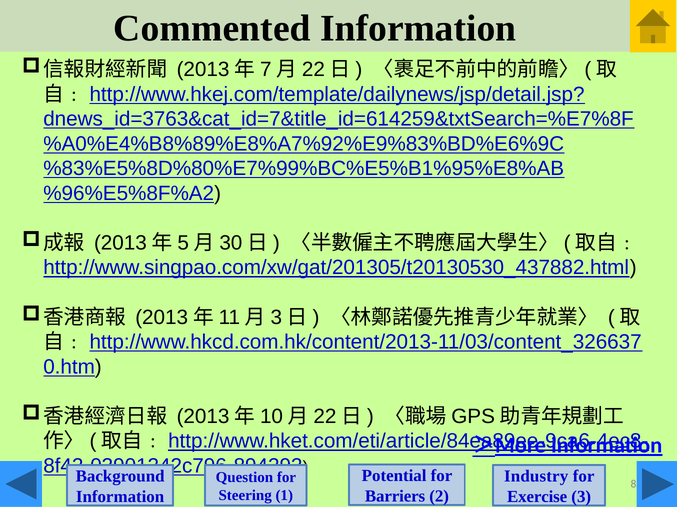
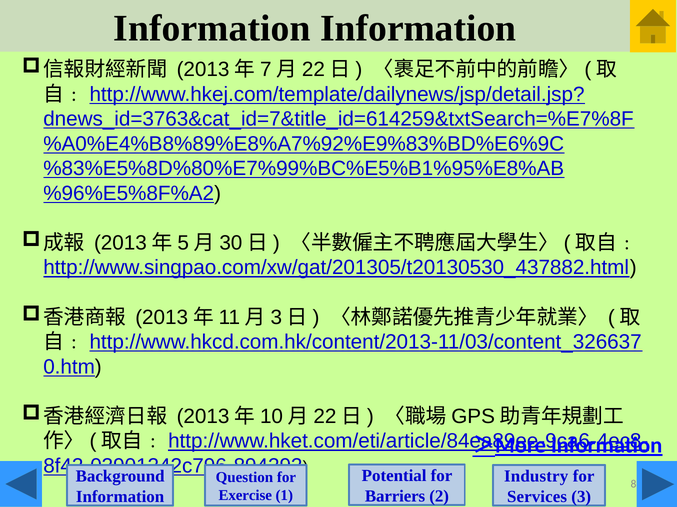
Commented: Commented -> Information (212, 28)
Steering: Steering -> Exercise (245, 496)
Exercise: Exercise -> Services (537, 497)
